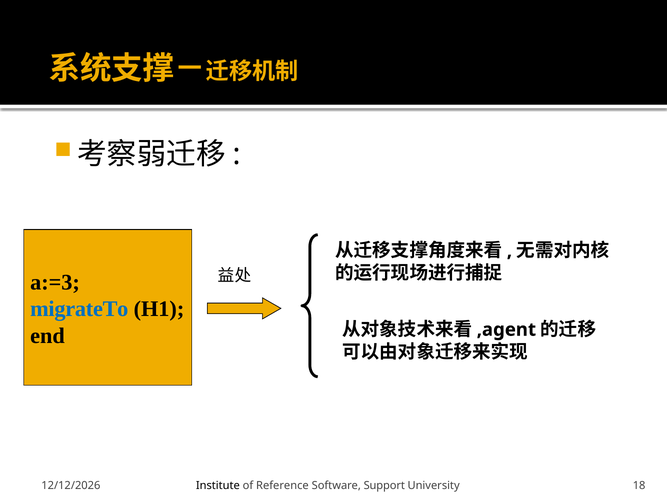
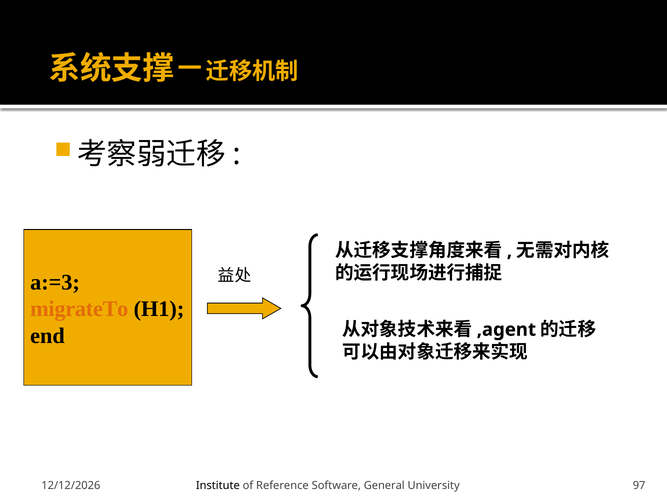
migrateTo colour: blue -> orange (79, 309)
Support: Support -> General (384, 485)
18: 18 -> 97 (639, 485)
